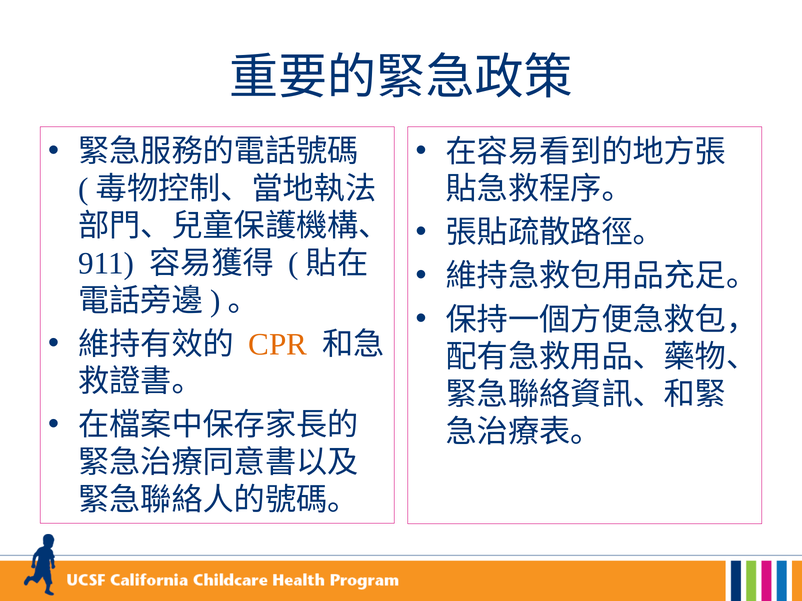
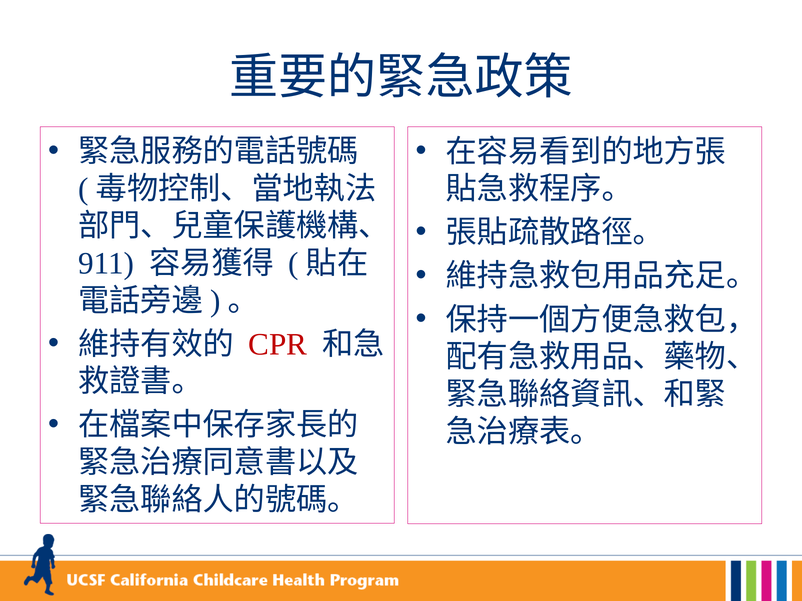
CPR colour: orange -> red (278, 345)
